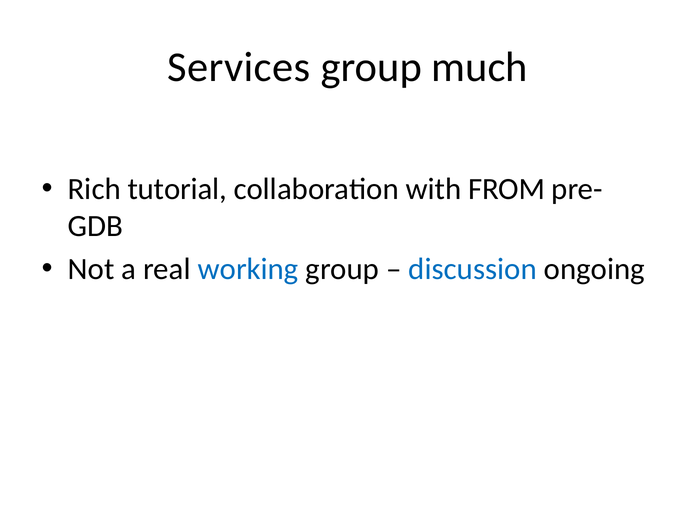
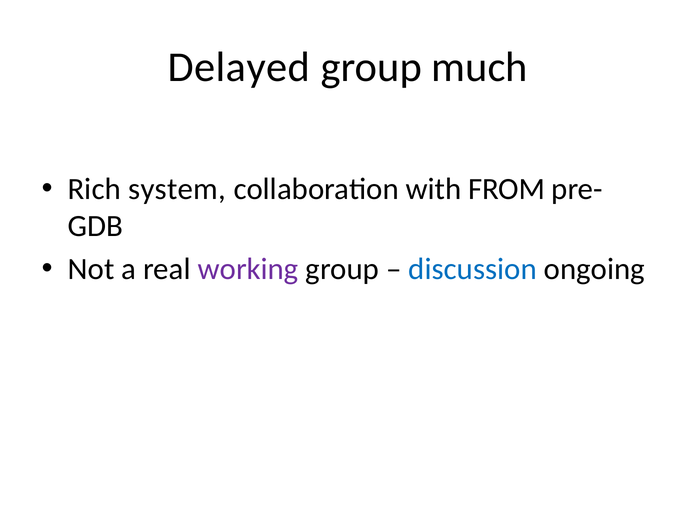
Services: Services -> Delayed (239, 67)
tutorial: tutorial -> system (177, 189)
working colour: blue -> purple (248, 269)
